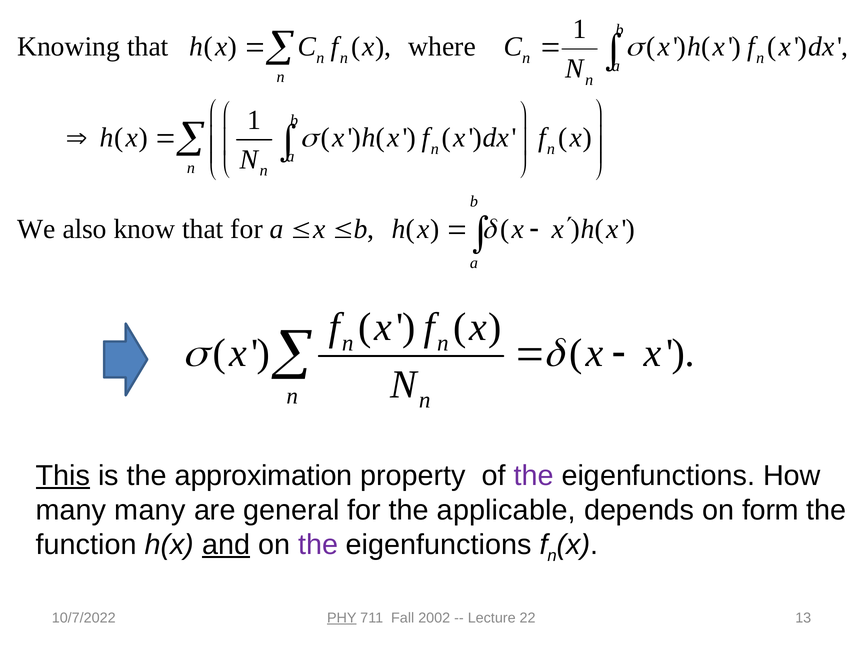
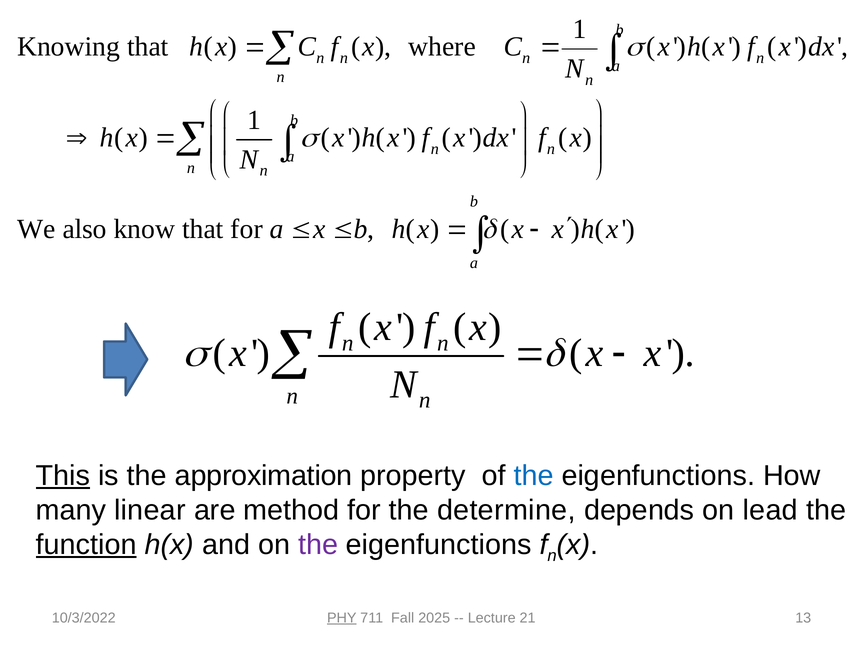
the colour: purple -> blue (534, 476)
many many: many -> linear (150, 510)
general: general -> method (291, 510)
applicable: applicable -> determine (506, 510)
form: form -> lead (770, 510)
function underline: none -> present (86, 545)
and underline: present -> none (226, 545)
10/7/2022: 10/7/2022 -> 10/3/2022 (84, 618)
2002: 2002 -> 2025 (434, 618)
22: 22 -> 21 (528, 618)
